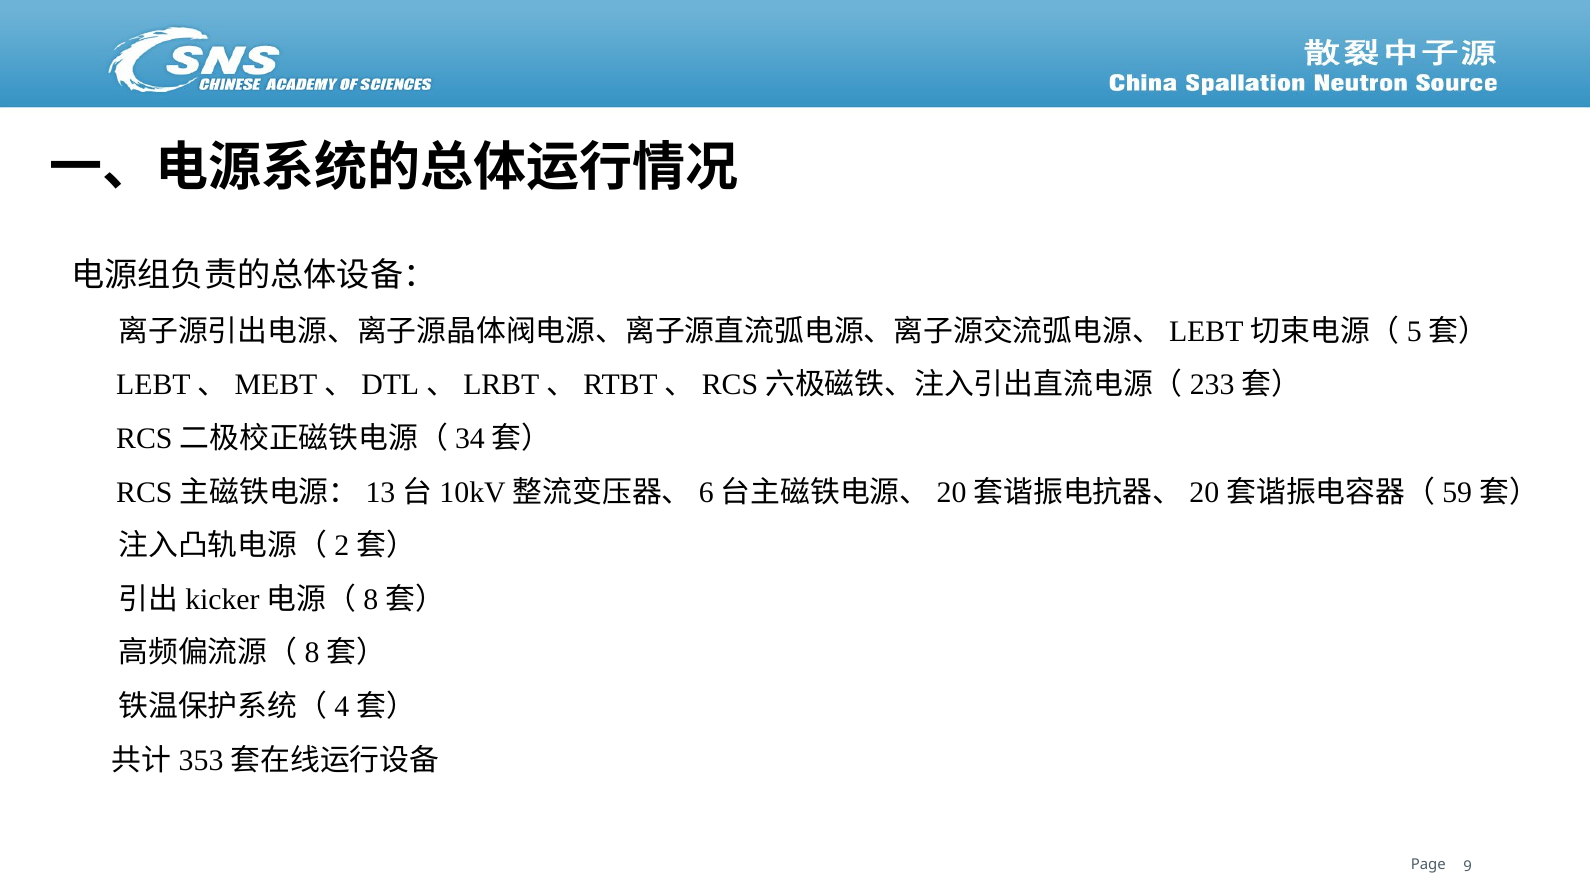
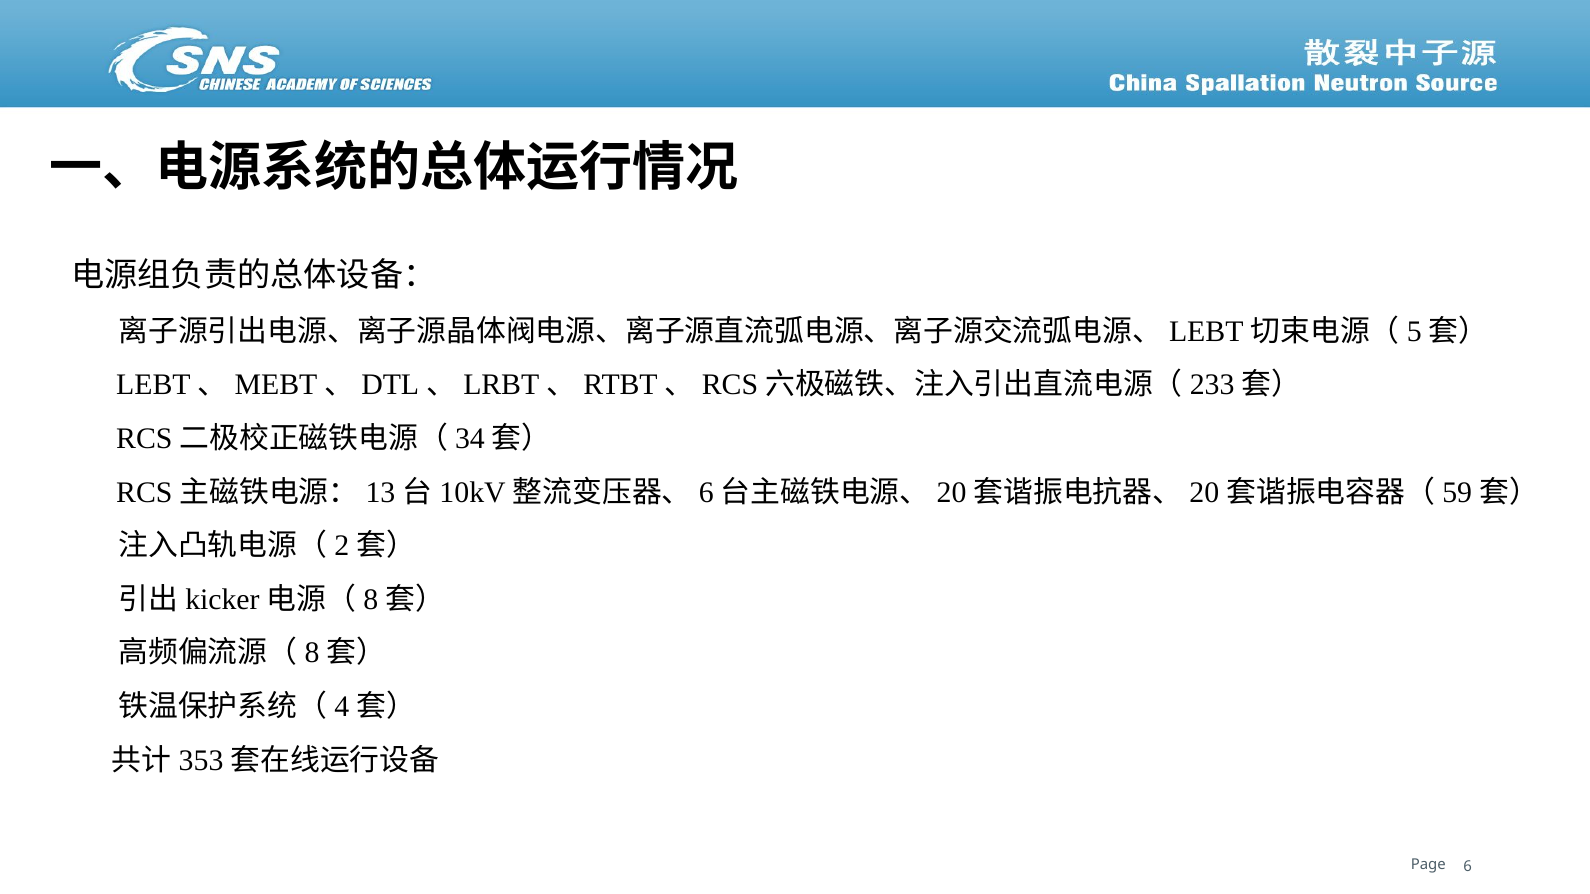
9: 9 -> 6 (1468, 867)
